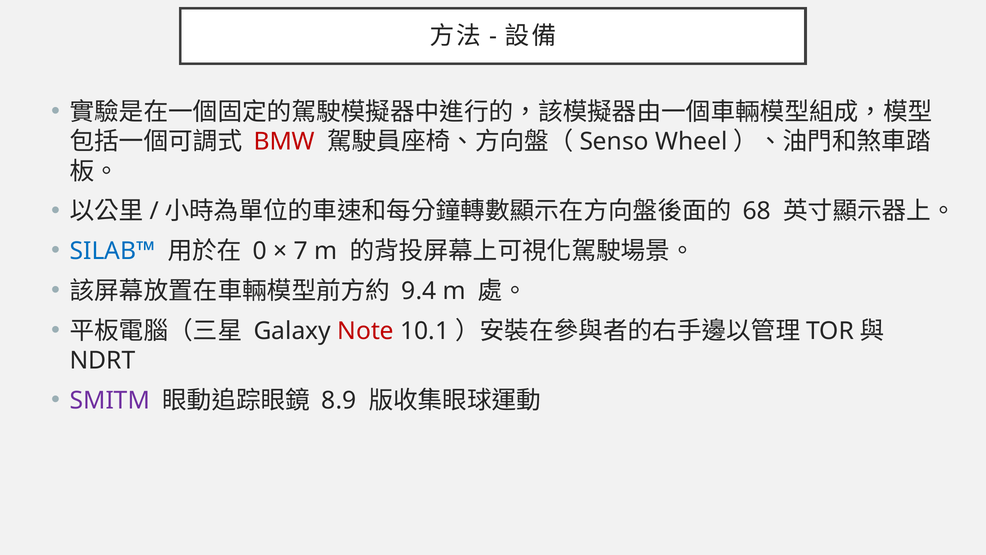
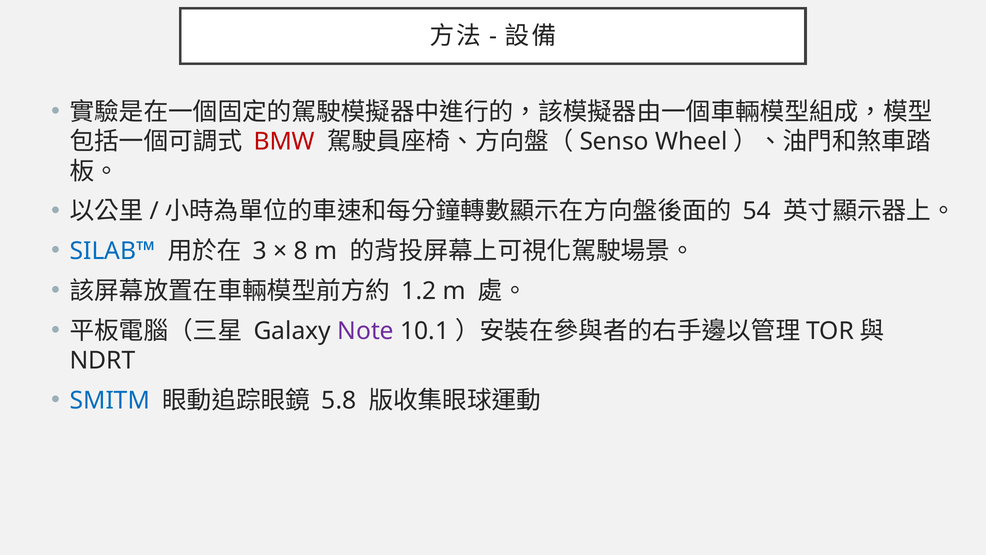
68: 68 -> 54 (757, 211)
0: 0 -> 3 (260, 251)
7: 7 -> 8 (301, 251)
9.4: 9.4 -> 1.2 (419, 291)
Note colour: red -> purple (366, 331)
SMITM colour: purple -> blue (110, 400)
8.9: 8.9 -> 5.8 (339, 400)
